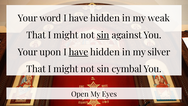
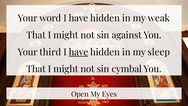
sin underline: present -> none (103, 35)
upon: upon -> third (50, 52)
silver: silver -> sleep (159, 52)
